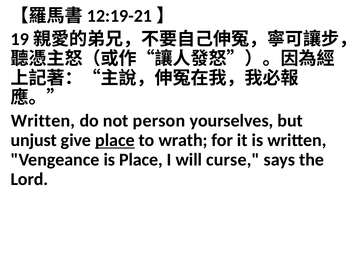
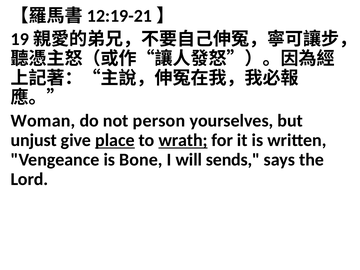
Written: Written -> Woman (43, 121)
wrath underline: none -> present (183, 140)
is Place: Place -> Bone (141, 160)
curse: curse -> sends (233, 160)
